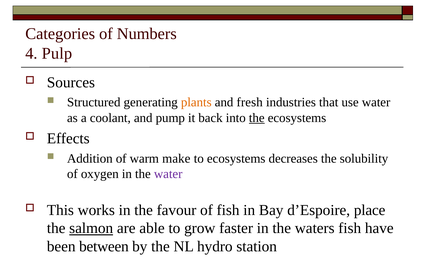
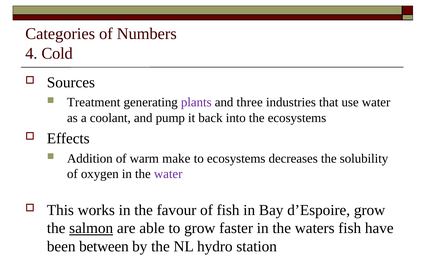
Pulp: Pulp -> Cold (57, 54)
Structured: Structured -> Treatment (94, 102)
plants colour: orange -> purple (196, 102)
fresh: fresh -> three (250, 102)
the underline: present -> none (257, 118)
d’Espoire place: place -> grow (370, 210)
